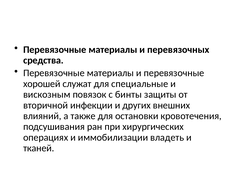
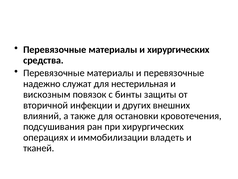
и перевязочных: перевязочных -> хирургических (178, 49)
хорошей: хорошей -> надежно (42, 84)
специальные: специальные -> нестерильная (140, 84)
